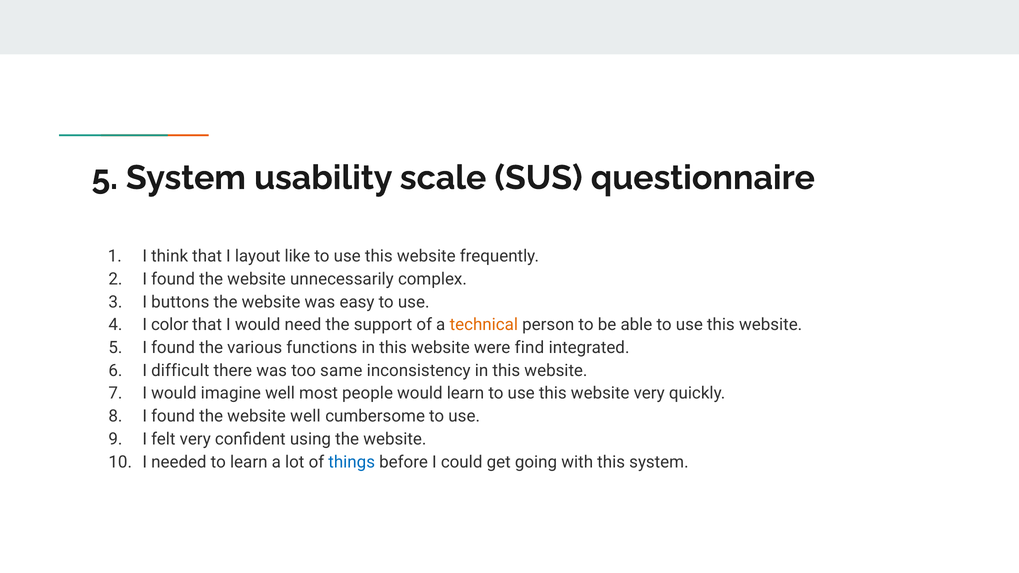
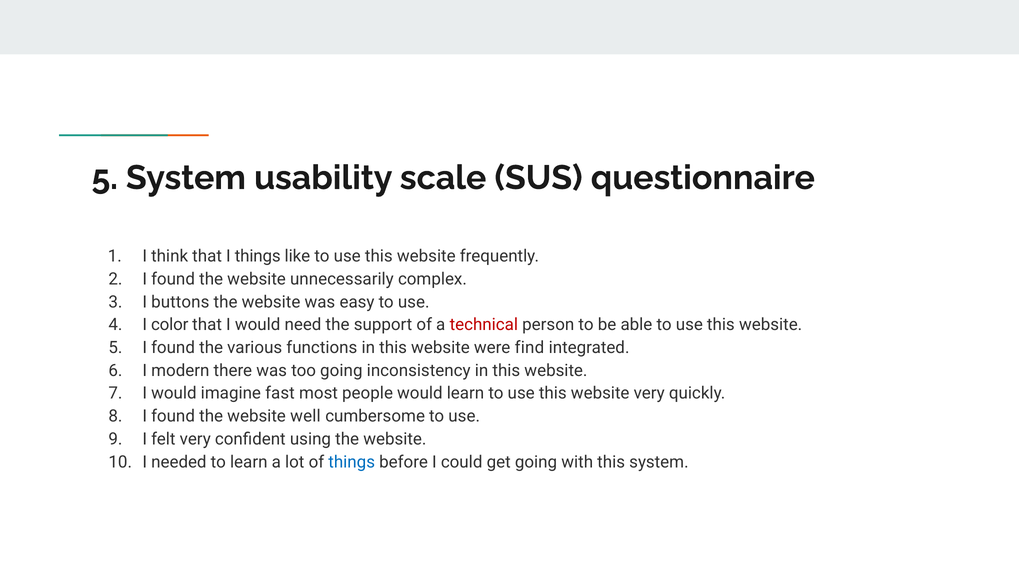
I layout: layout -> things (258, 256)
technical colour: orange -> red (484, 325)
difficult: difficult -> modern (180, 371)
too same: same -> going (341, 371)
imagine well: well -> fast (280, 393)
